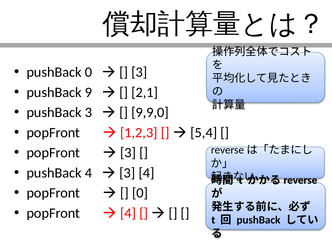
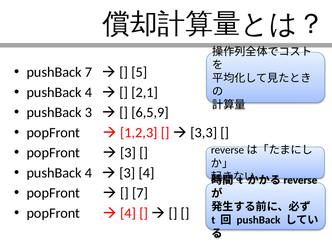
pushBack 0: 0 -> 7 (89, 72)
3: 3 -> 5 (139, 72)
9: 9 -> 4 (89, 92)
9,9,0: 9,9,0 -> 6,5,9 (150, 113)
5,4: 5,4 -> 3,3 (204, 133)
0: 0 -> 7 (140, 193)
